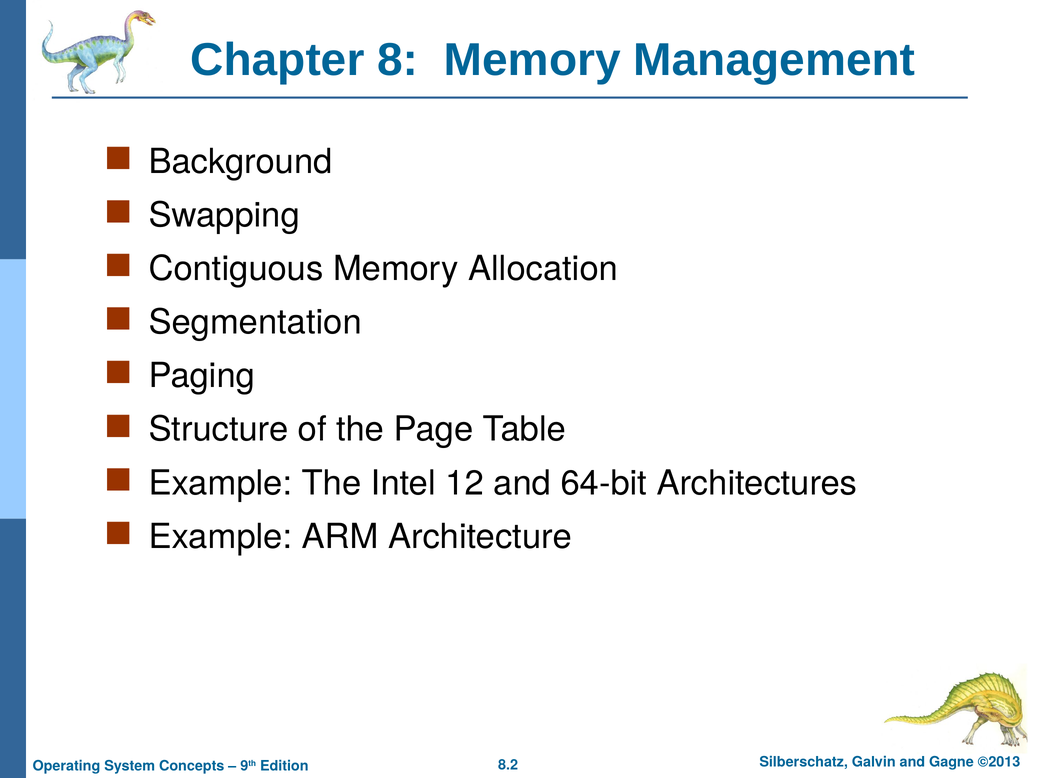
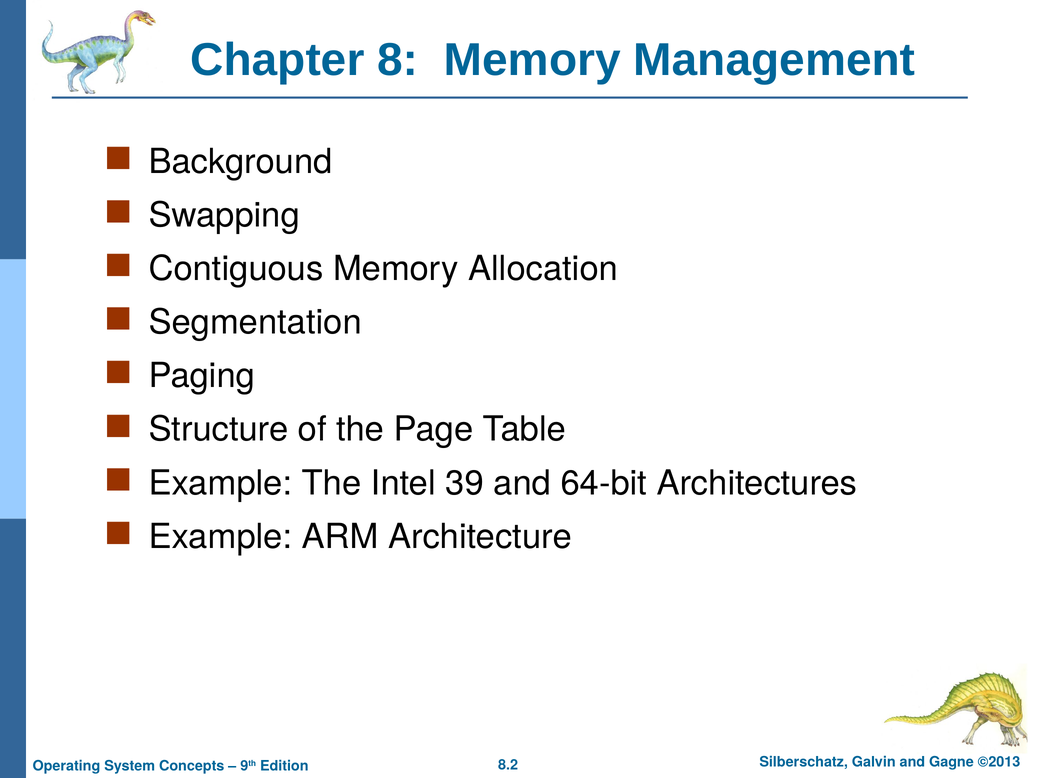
12: 12 -> 39 (465, 483)
